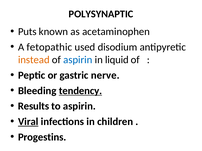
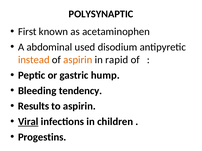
Puts: Puts -> First (27, 32)
fetopathic: fetopathic -> abdominal (49, 47)
aspirin colour: blue -> orange (78, 60)
liquid: liquid -> rapid (117, 60)
nerve: nerve -> hump (105, 75)
tendency underline: present -> none (80, 91)
